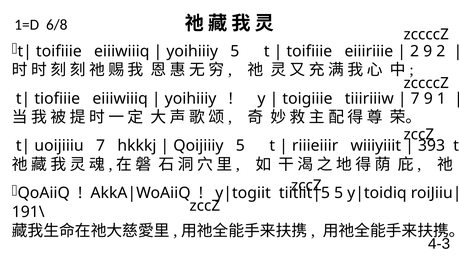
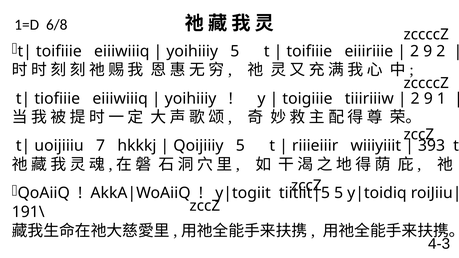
7: 7 -> 2 (415, 99)
